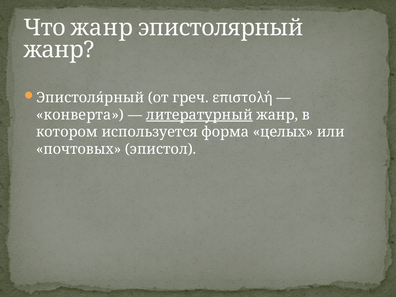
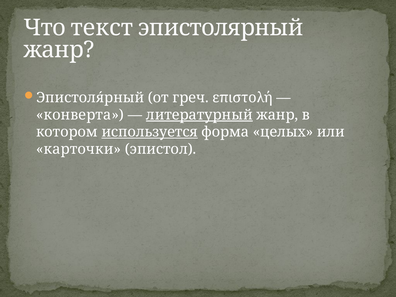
Что жанр: жанр -> текст (102, 28)
используется underline: none -> present (150, 132)
почтовых: почтовых -> карточки (79, 149)
